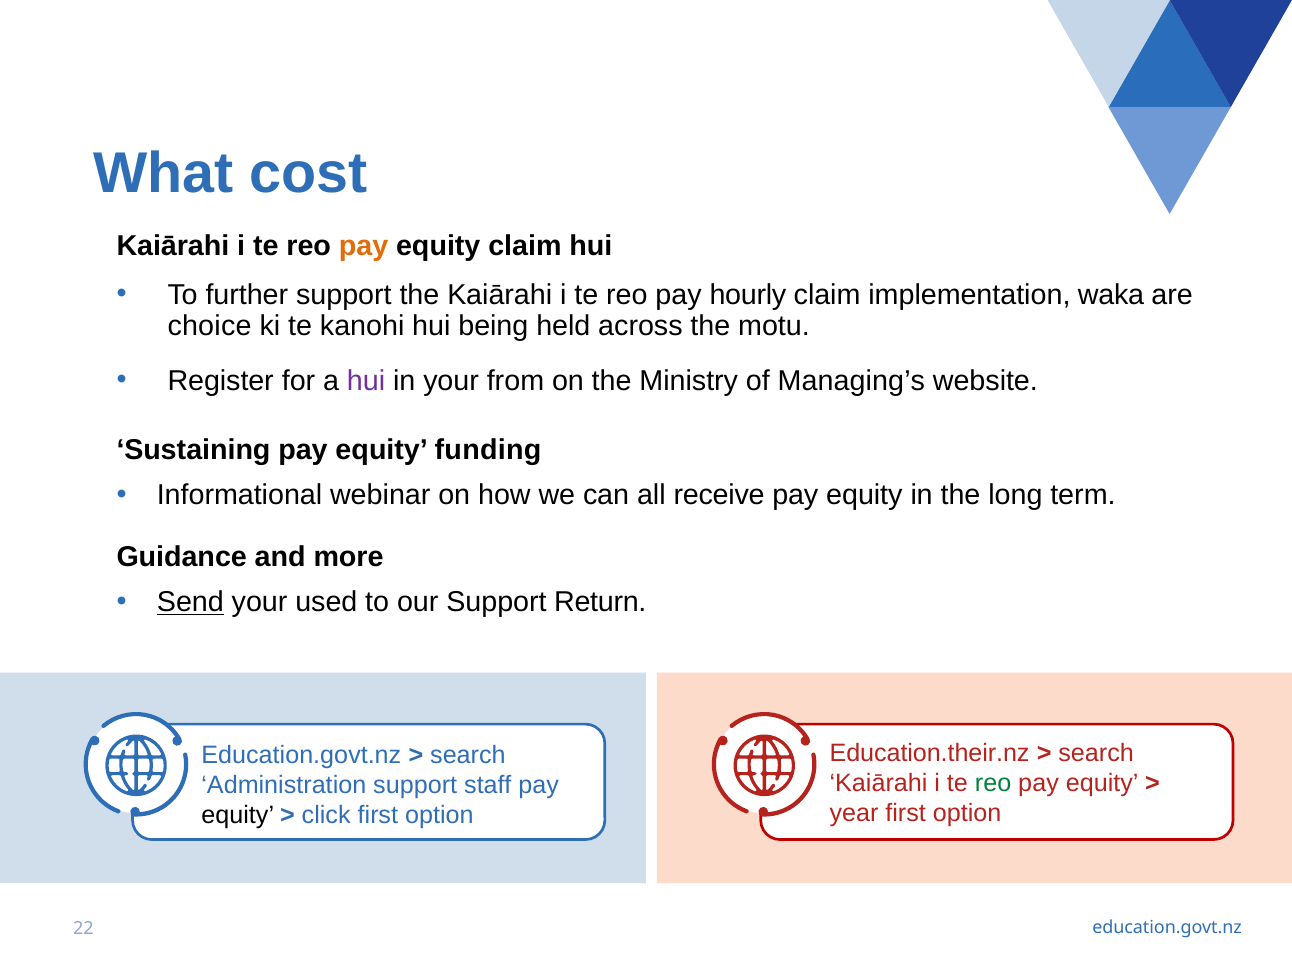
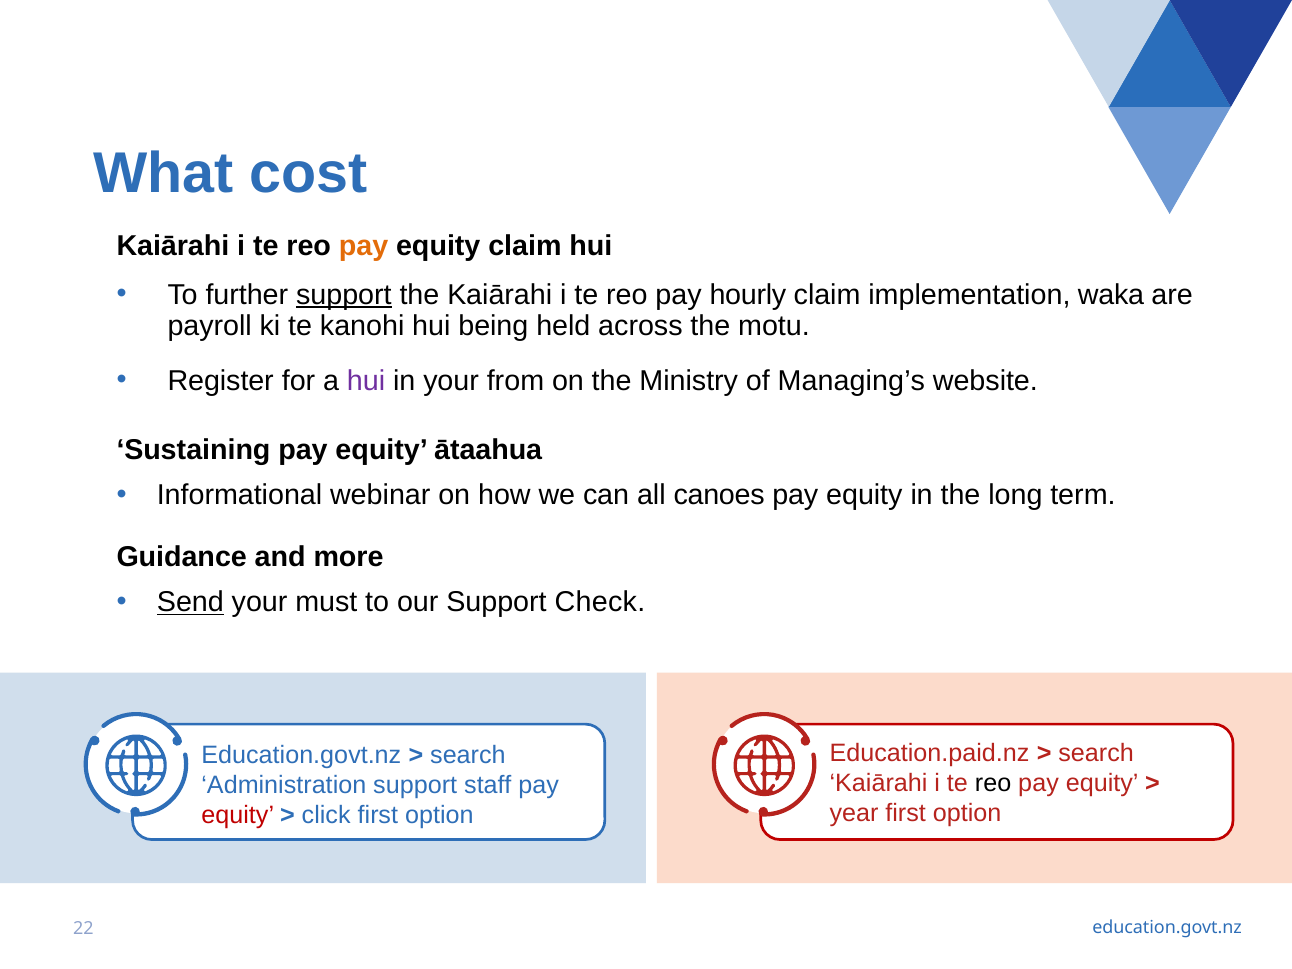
support underline: none -> present (344, 295)
choice: choice -> payroll (210, 326)
funding: funding -> ātaahua (488, 450)
receive: receive -> canoes (719, 495)
used: used -> must (326, 602)
Return: Return -> Check (600, 602)
Education.their.nz: Education.their.nz -> Education.paid.nz (930, 753)
reo colour: green -> black (993, 783)
equity colour: black -> red (238, 815)
